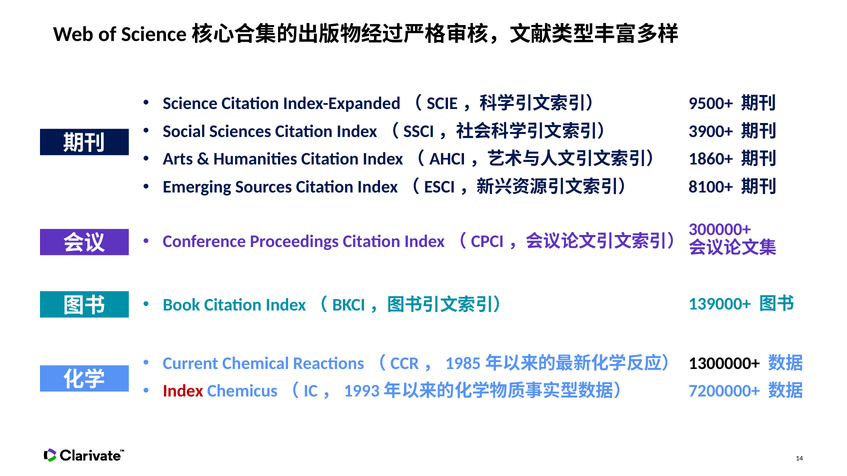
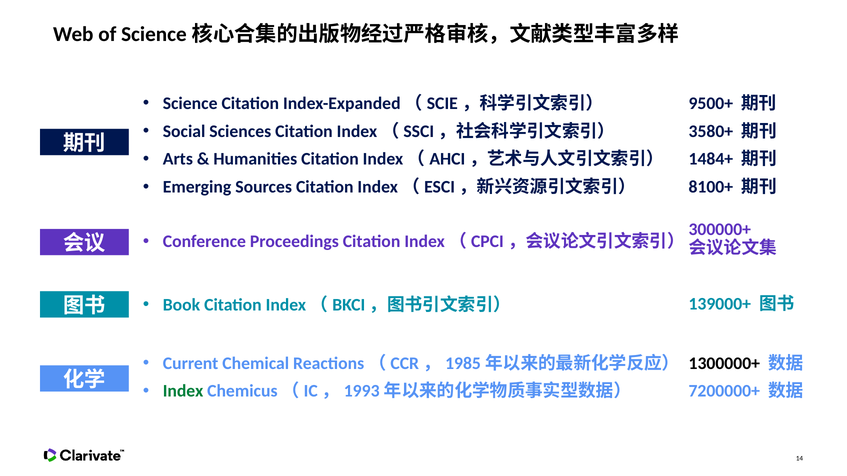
3900+: 3900+ -> 3580+ (711, 131)
1860+: 1860+ -> 1484+ (711, 159)
Index colour: red -> green (183, 392)
